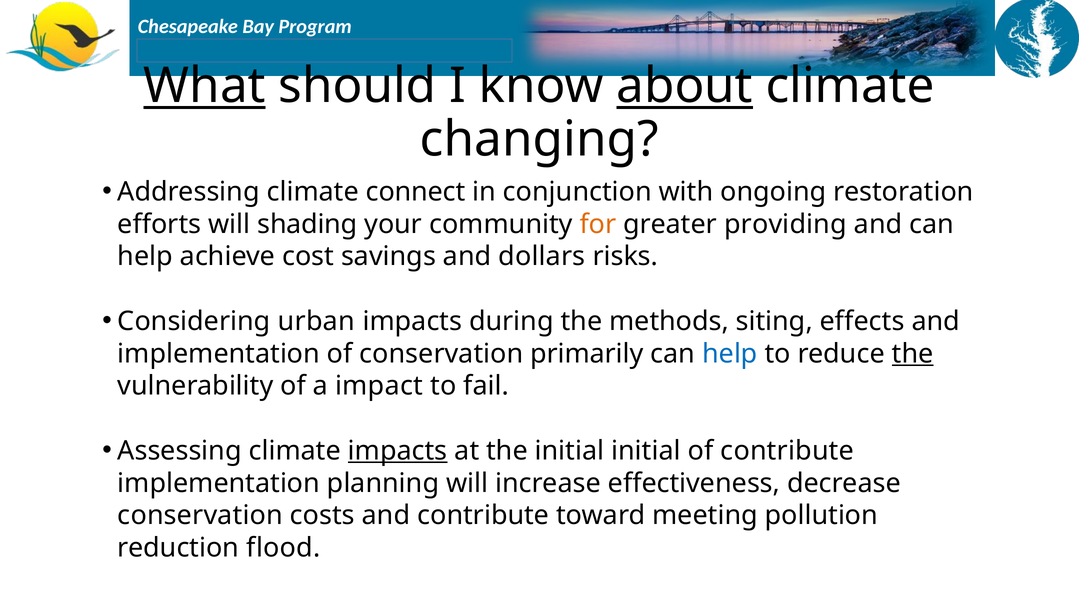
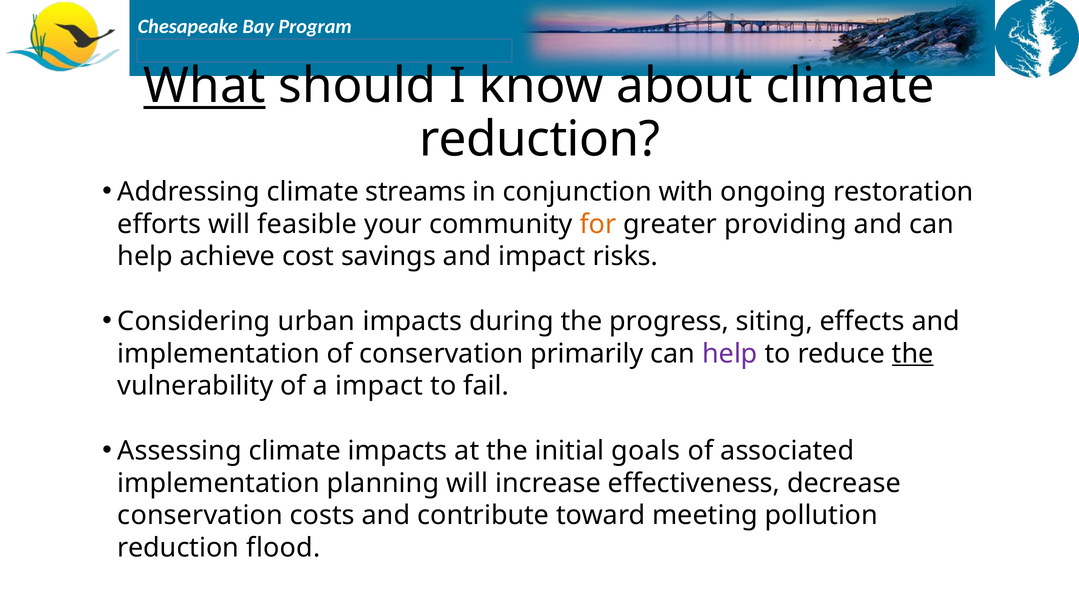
about underline: present -> none (685, 86)
changing: changing -> reduction (540, 139)
connect: connect -> streams (416, 192)
shading: shading -> feasible (307, 224)
and dollars: dollars -> impact (542, 256)
methods: methods -> progress (669, 321)
help colour: blue -> purple (730, 354)
impacts underline: present -> none (398, 451)
initial initial: initial -> goals (646, 451)
of contribute: contribute -> associated (787, 451)
